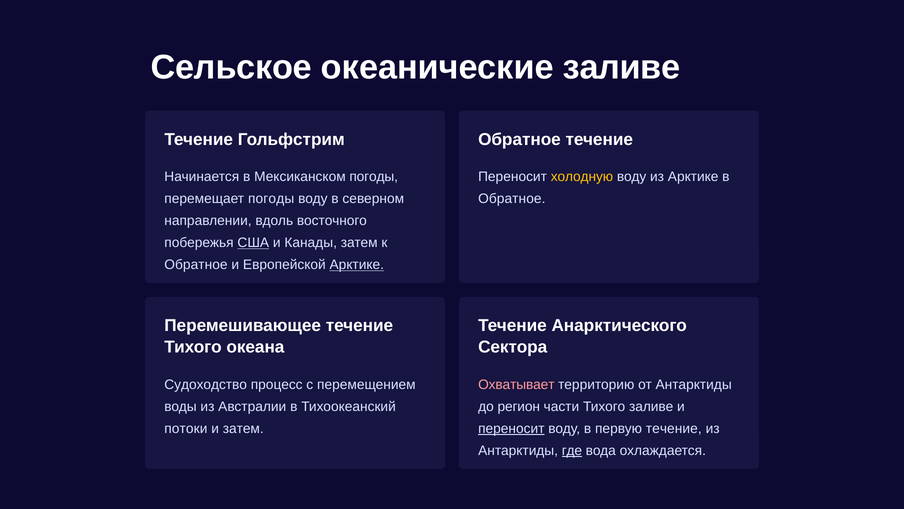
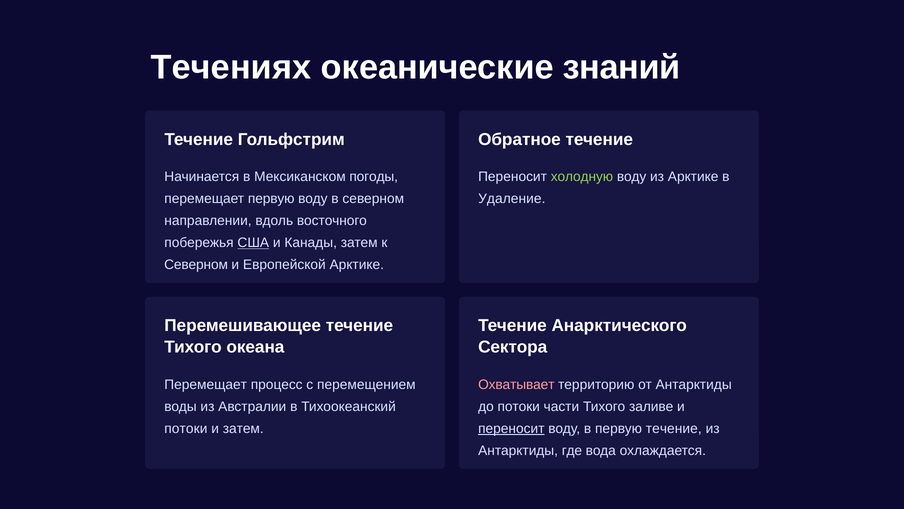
Сельское: Сельское -> Течениях (231, 68)
океанические заливе: заливе -> знаний (621, 68)
холодную colour: yellow -> light green (582, 177)
перемещает погоды: погоды -> первую (271, 199)
Обратное: Обратное -> Удаление (512, 199)
Обратное: Обратное -> Северном (196, 265)
Арктике underline: present -> none (357, 265)
Судоходство: Судоходство -> Перемещает (206, 384)
до регион: регион -> потоки (519, 406)
где underline: present -> none (572, 450)
